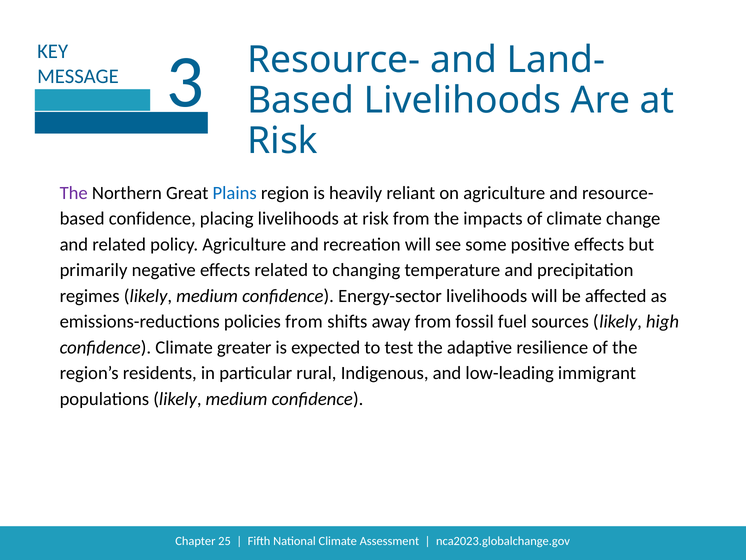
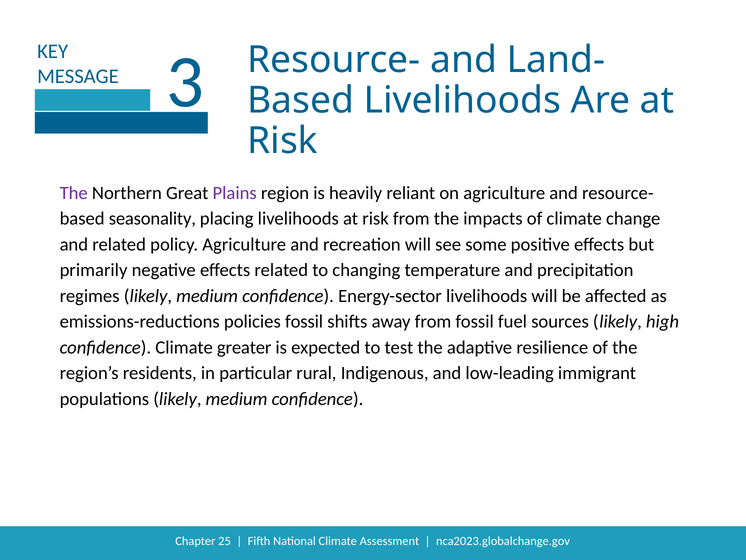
Plains colour: blue -> purple (235, 193)
confidence: confidence -> seasonality (152, 218)
policies from: from -> fossil (304, 321)
